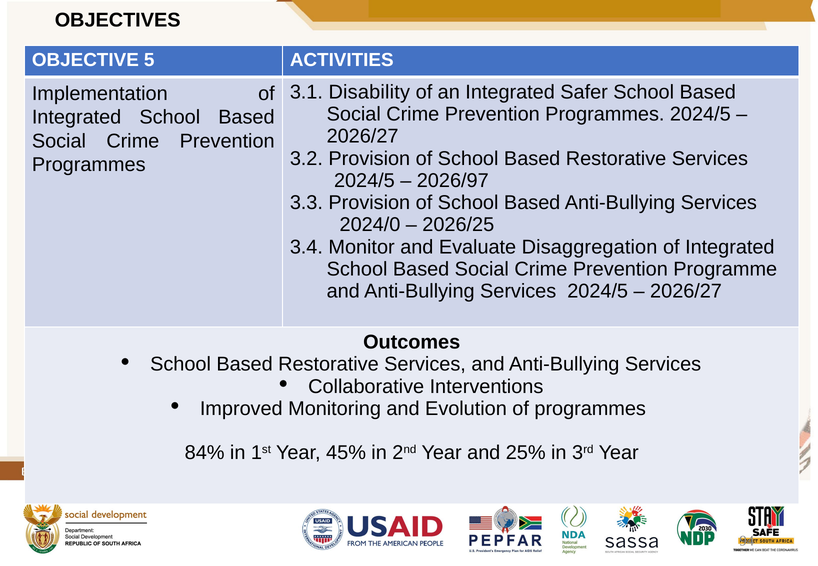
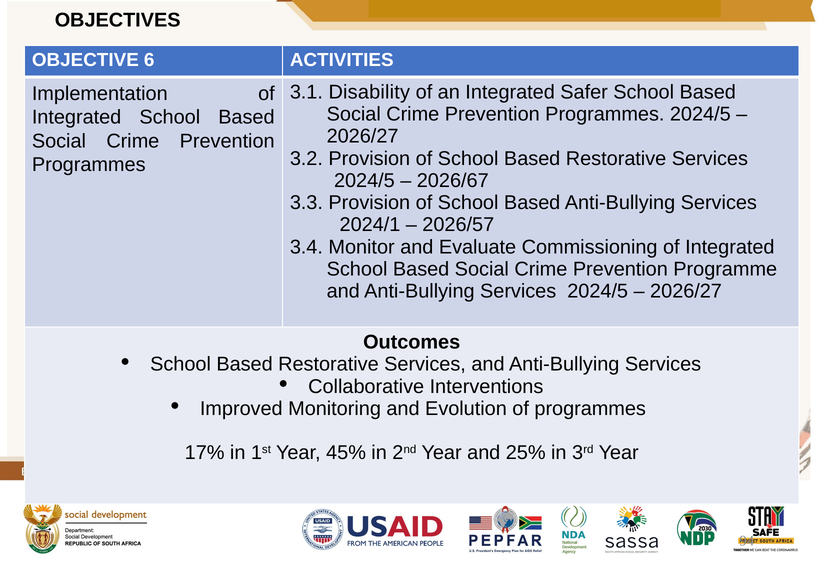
5: 5 -> 6 (149, 60)
2026/97: 2026/97 -> 2026/67 (453, 181)
2024/0: 2024/0 -> 2024/1 (370, 225)
2026/25: 2026/25 -> 2026/57 (458, 225)
Disaggregation: Disaggregation -> Commissioning (590, 247)
84%: 84% -> 17% (205, 453)
